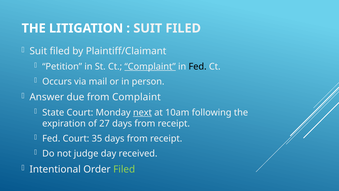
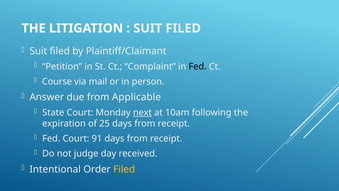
Complaint underline: present -> none (150, 66)
Occurs: Occurs -> Course (57, 81)
from Complaint: Complaint -> Applicable (136, 97)
27: 27 -> 25 (104, 123)
35: 35 -> 91 (97, 138)
Filed colour: light green -> yellow (124, 169)
